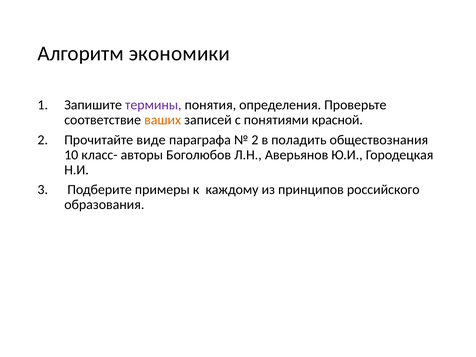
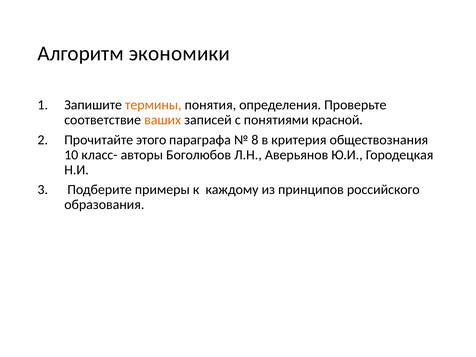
термины colour: purple -> orange (153, 105)
виде: виде -> этого (151, 140)
2: 2 -> 8 (255, 140)
поладить: поладить -> критерия (299, 140)
